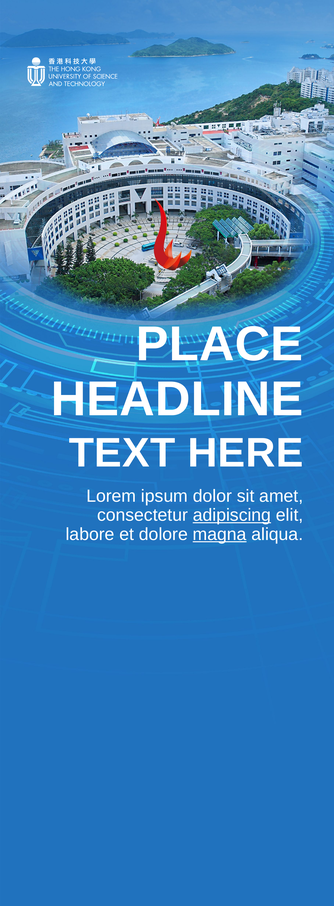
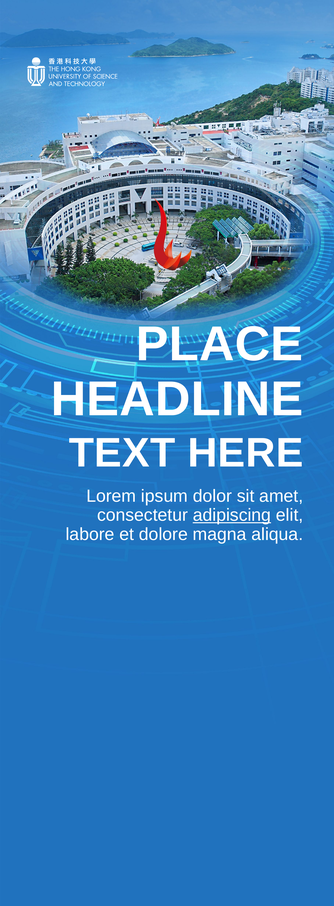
magna underline: present -> none (220, 535)
